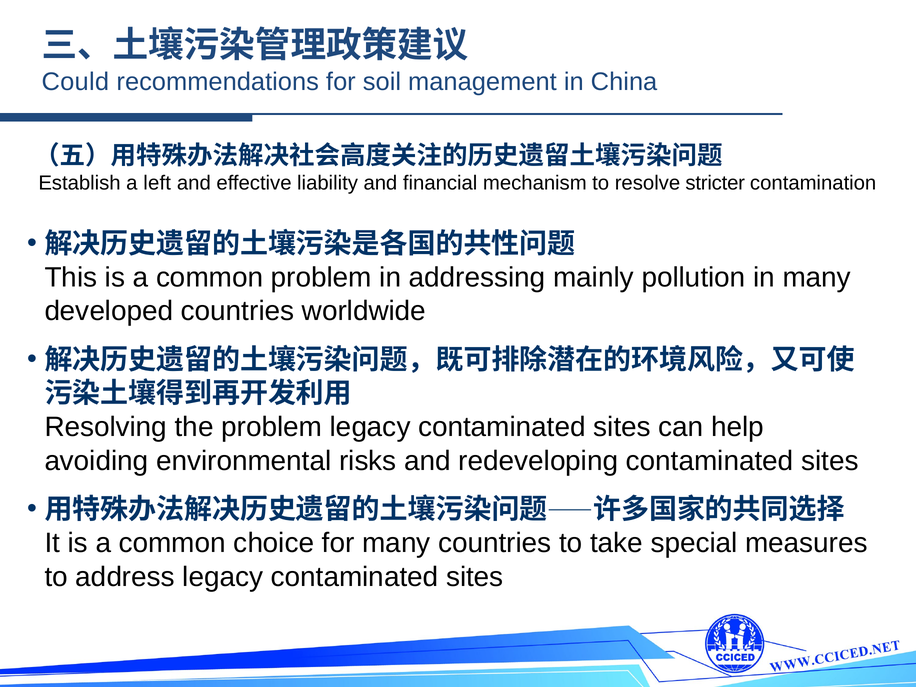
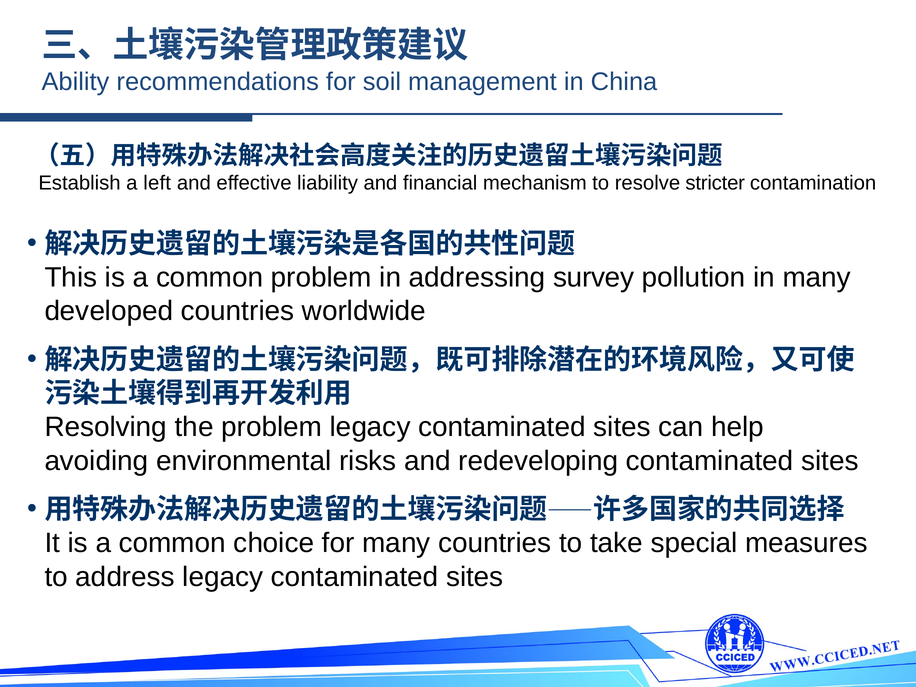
Could: Could -> Ability (75, 82)
mainly: mainly -> survey (594, 278)
